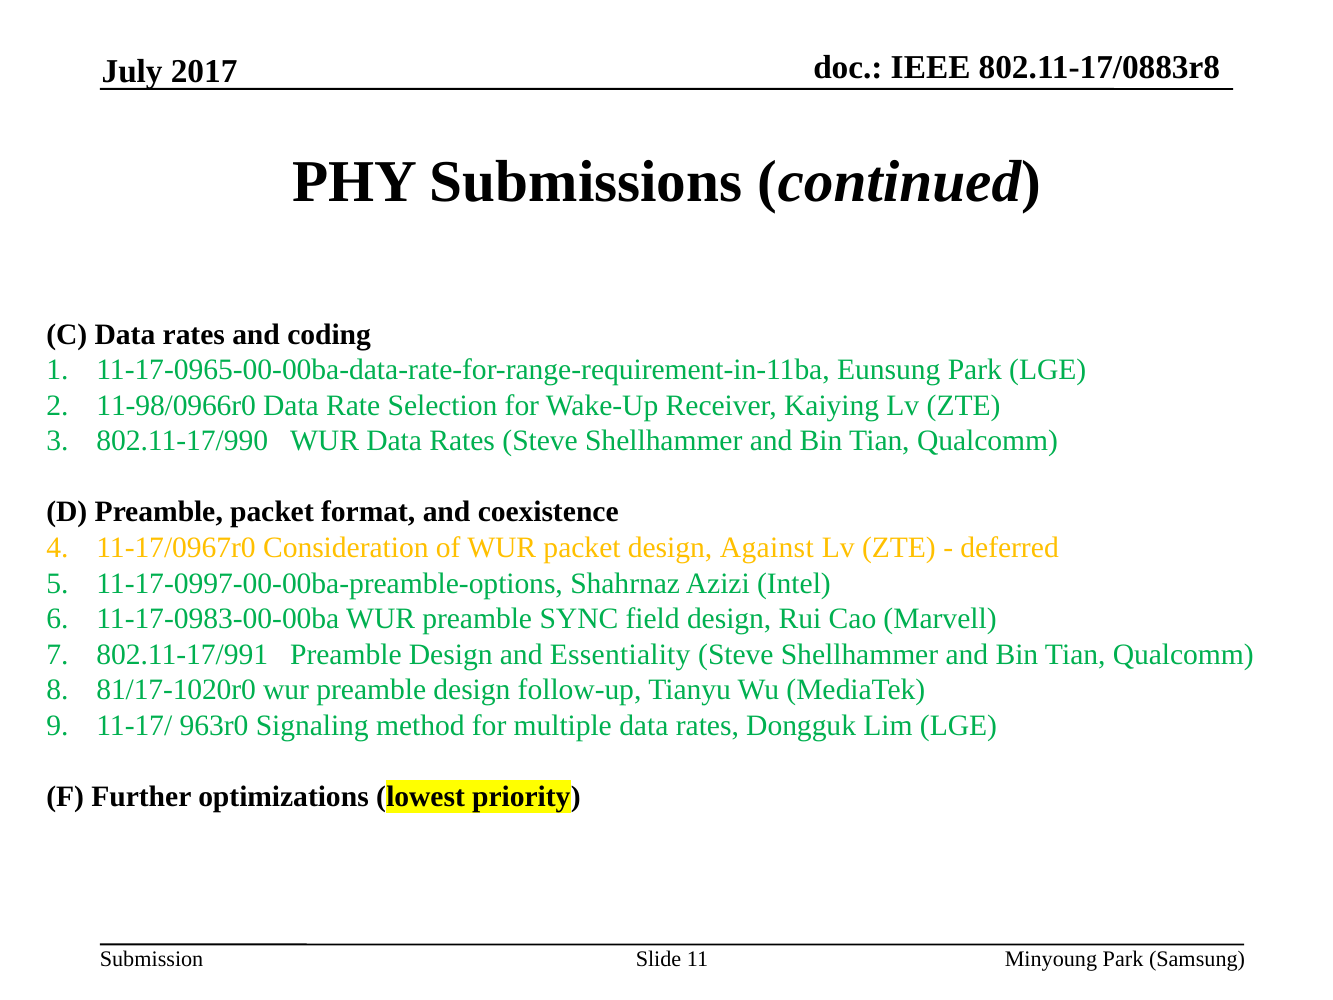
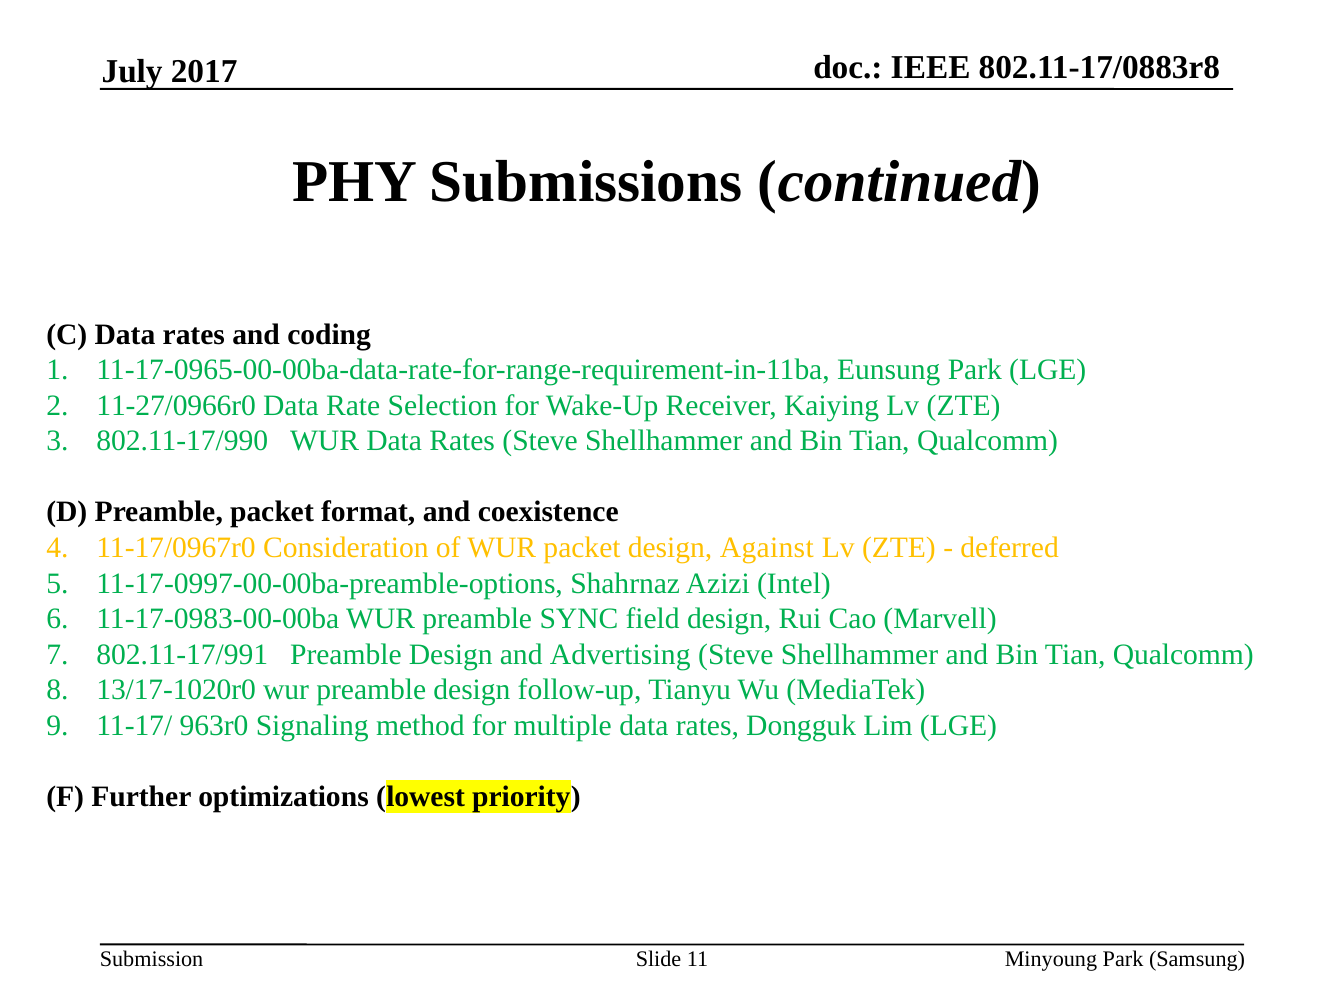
11-98/0966r0: 11-98/0966r0 -> 11-27/0966r0 (176, 405)
Essentiality: Essentiality -> Advertising (620, 654)
81/17-1020r0: 81/17-1020r0 -> 13/17-1020r0 (176, 690)
